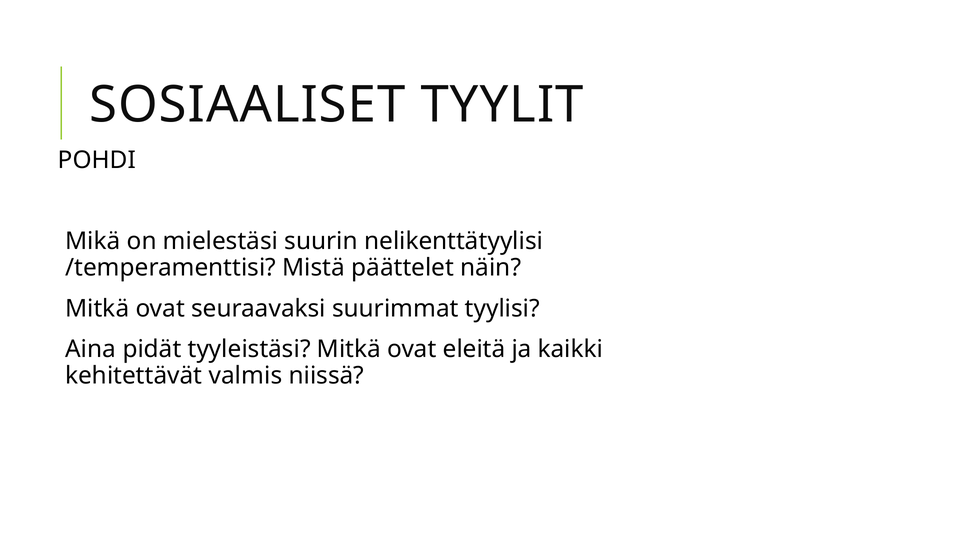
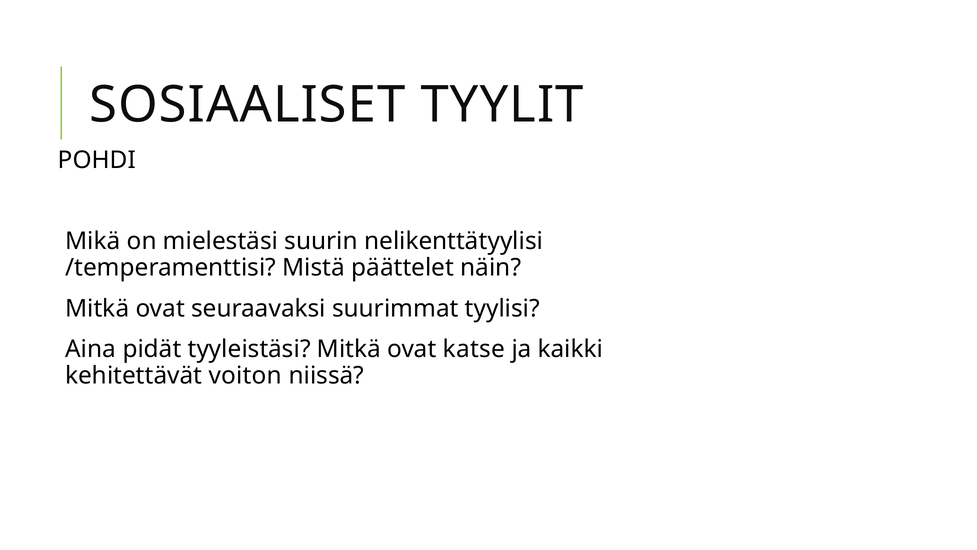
eleitä: eleitä -> katse (474, 349)
valmis: valmis -> voiton (245, 375)
